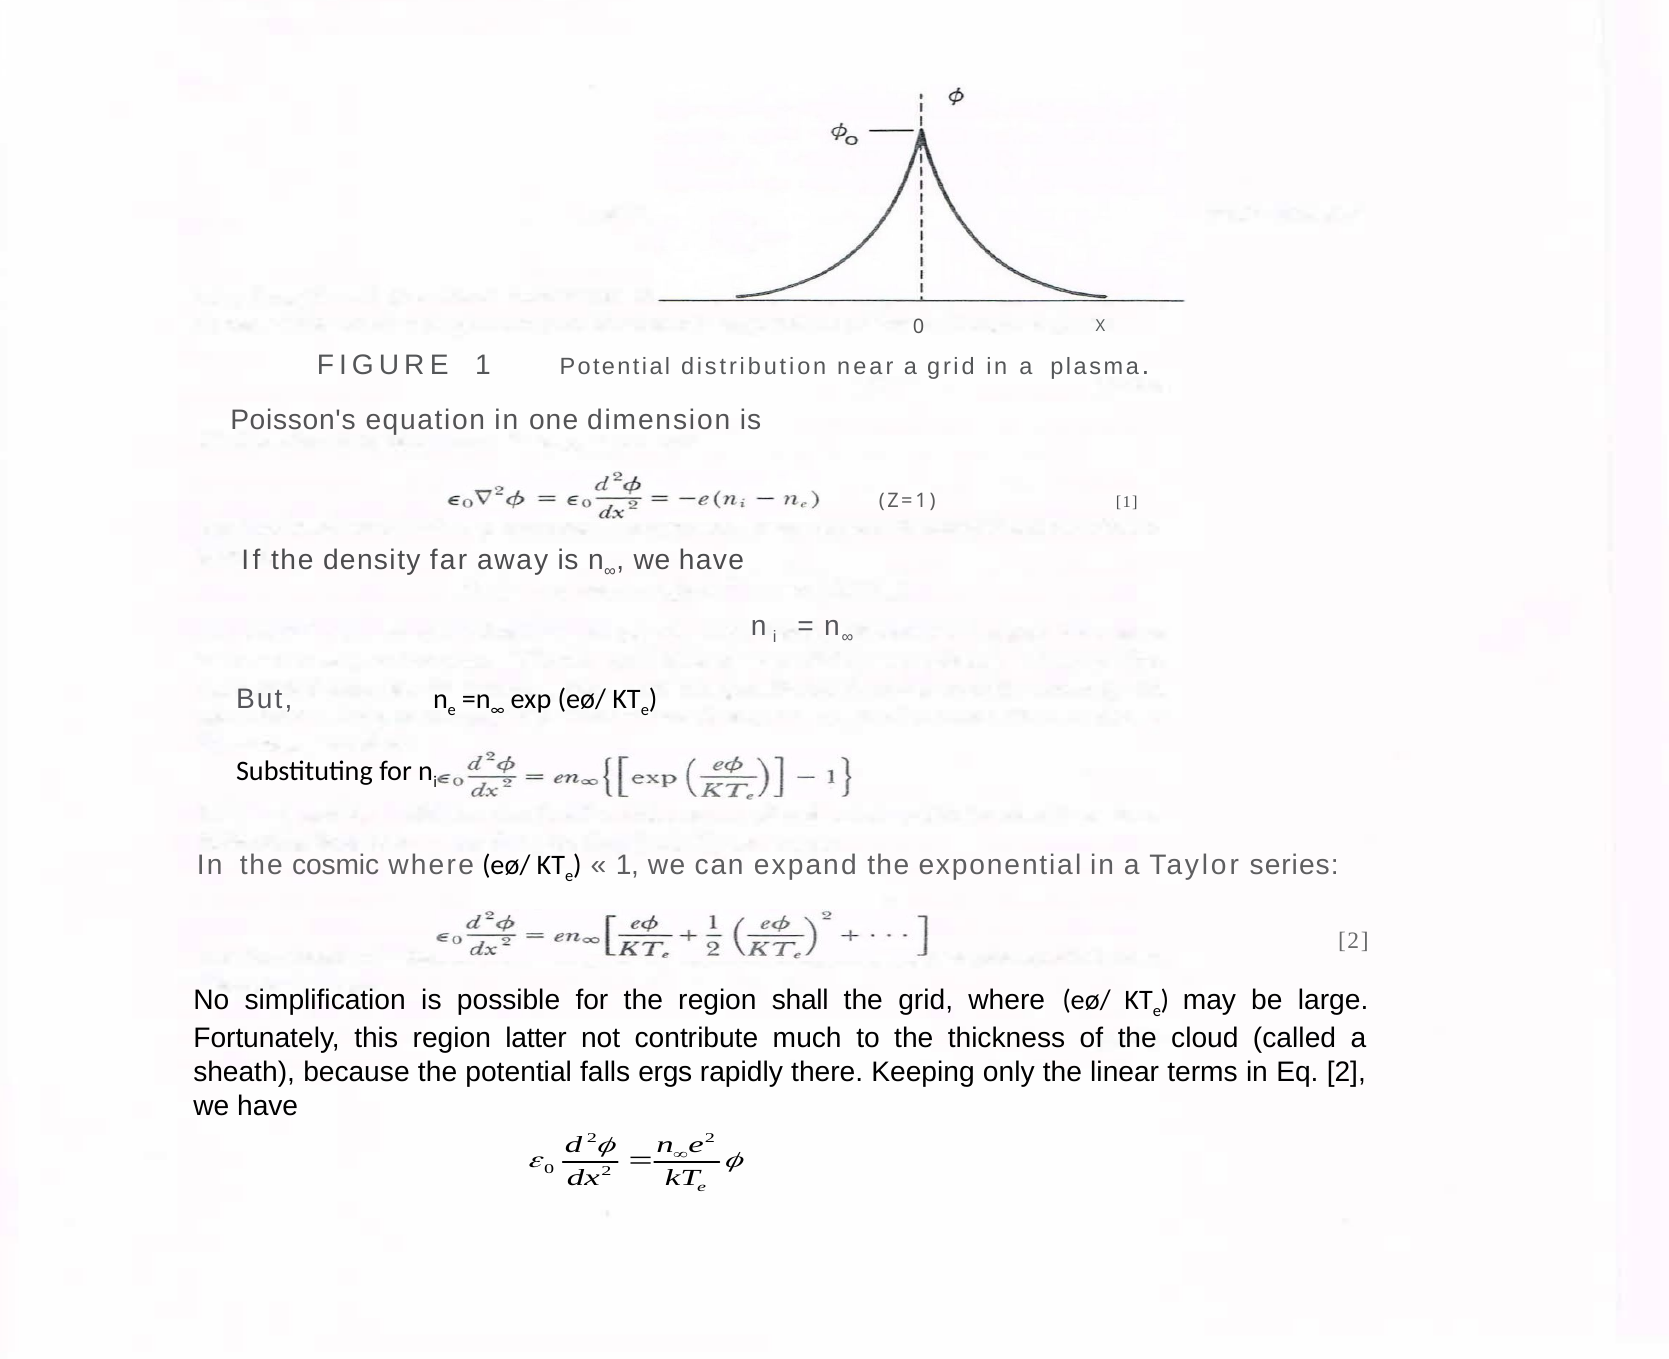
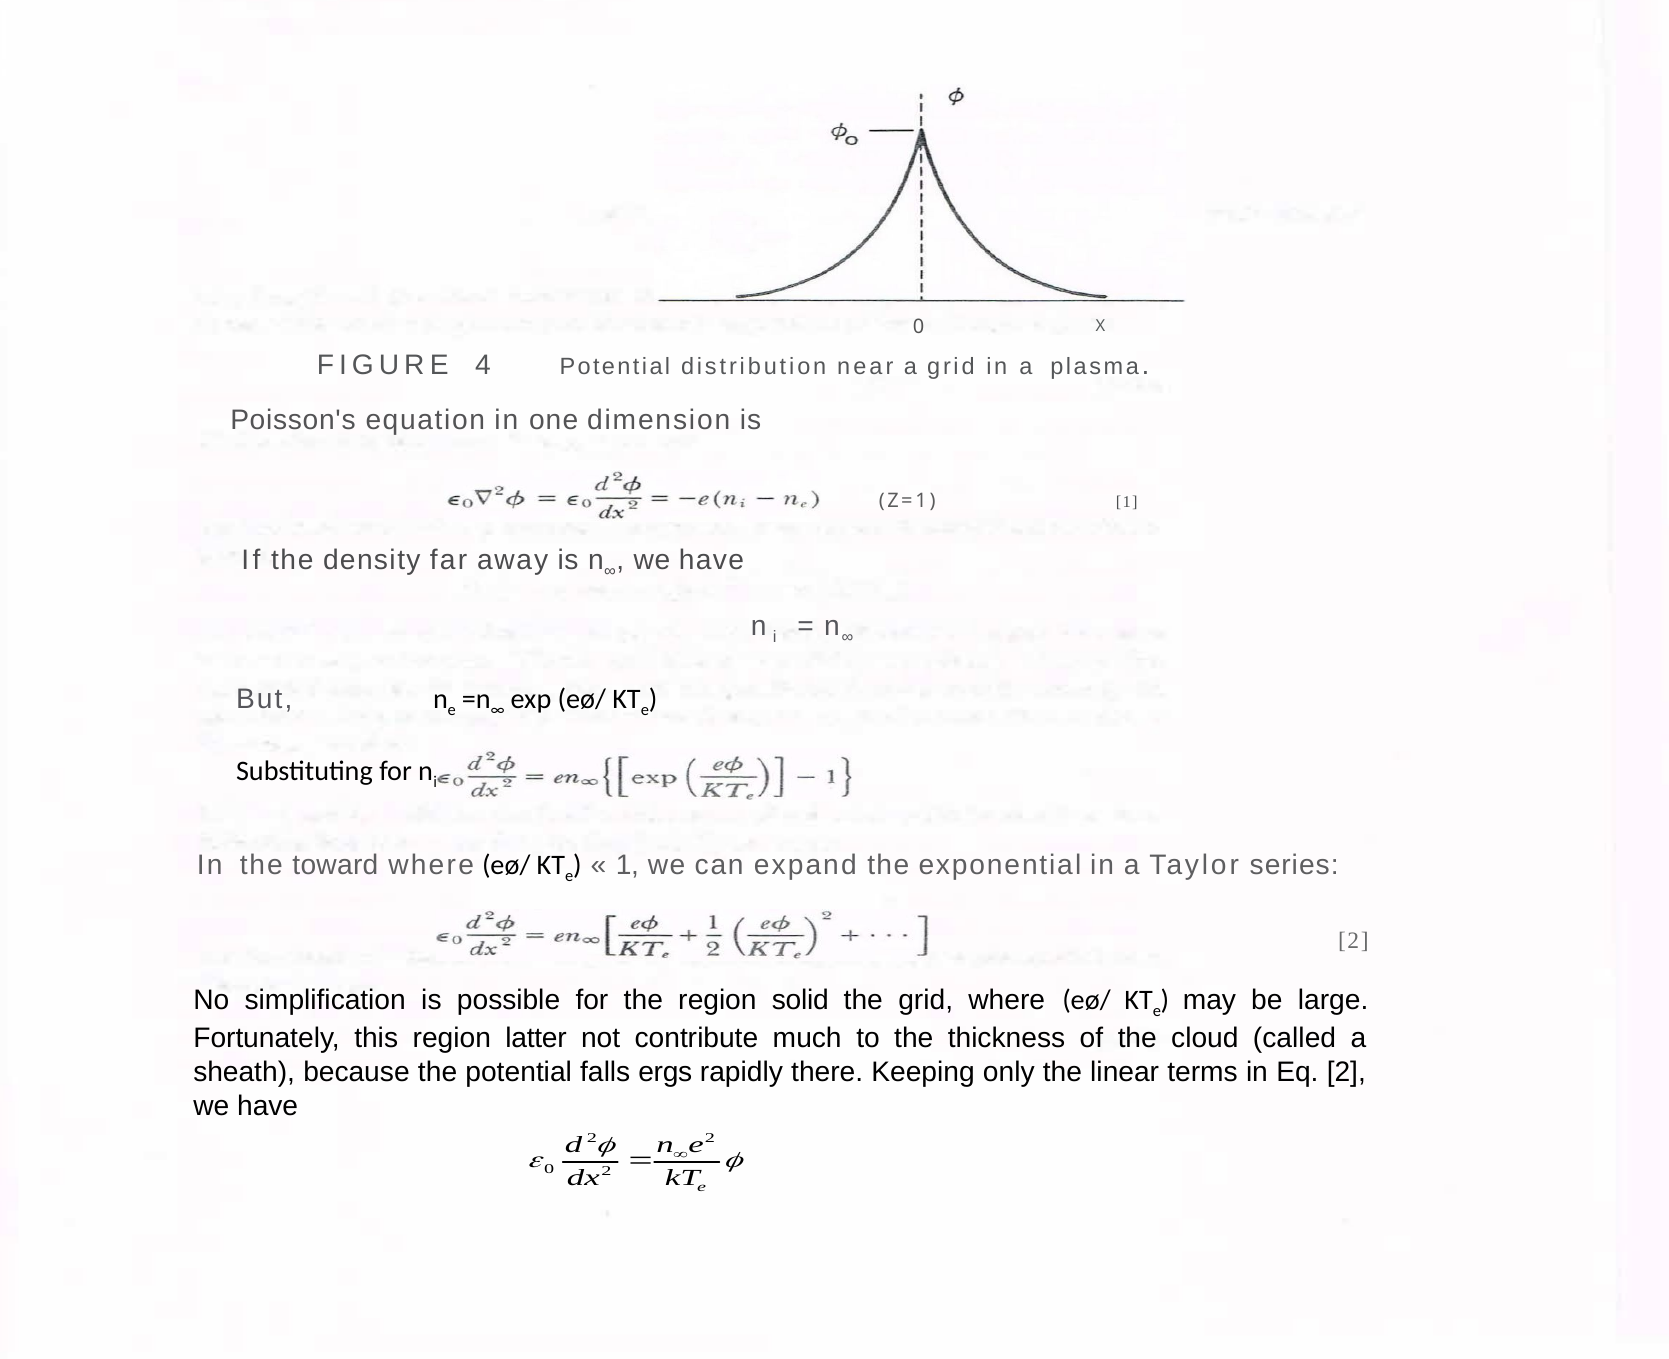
FIGURE 1: 1 -> 4 (483, 365)
cosmic: cosmic -> toward (335, 865)
shall: shall -> solid (800, 1000)
